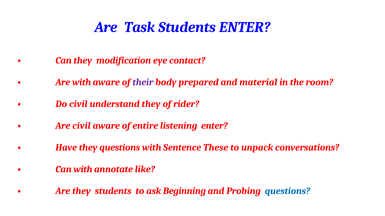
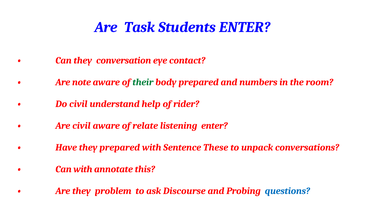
modification: modification -> conversation (124, 61)
Are with: with -> note (82, 82)
their colour: purple -> green (143, 82)
material: material -> numbers (258, 82)
understand they: they -> help (151, 104)
entire: entire -> relate (145, 126)
they questions: questions -> prepared (120, 148)
like: like -> this (145, 170)
they students: students -> problem (113, 192)
Beginning: Beginning -> Discourse (184, 192)
